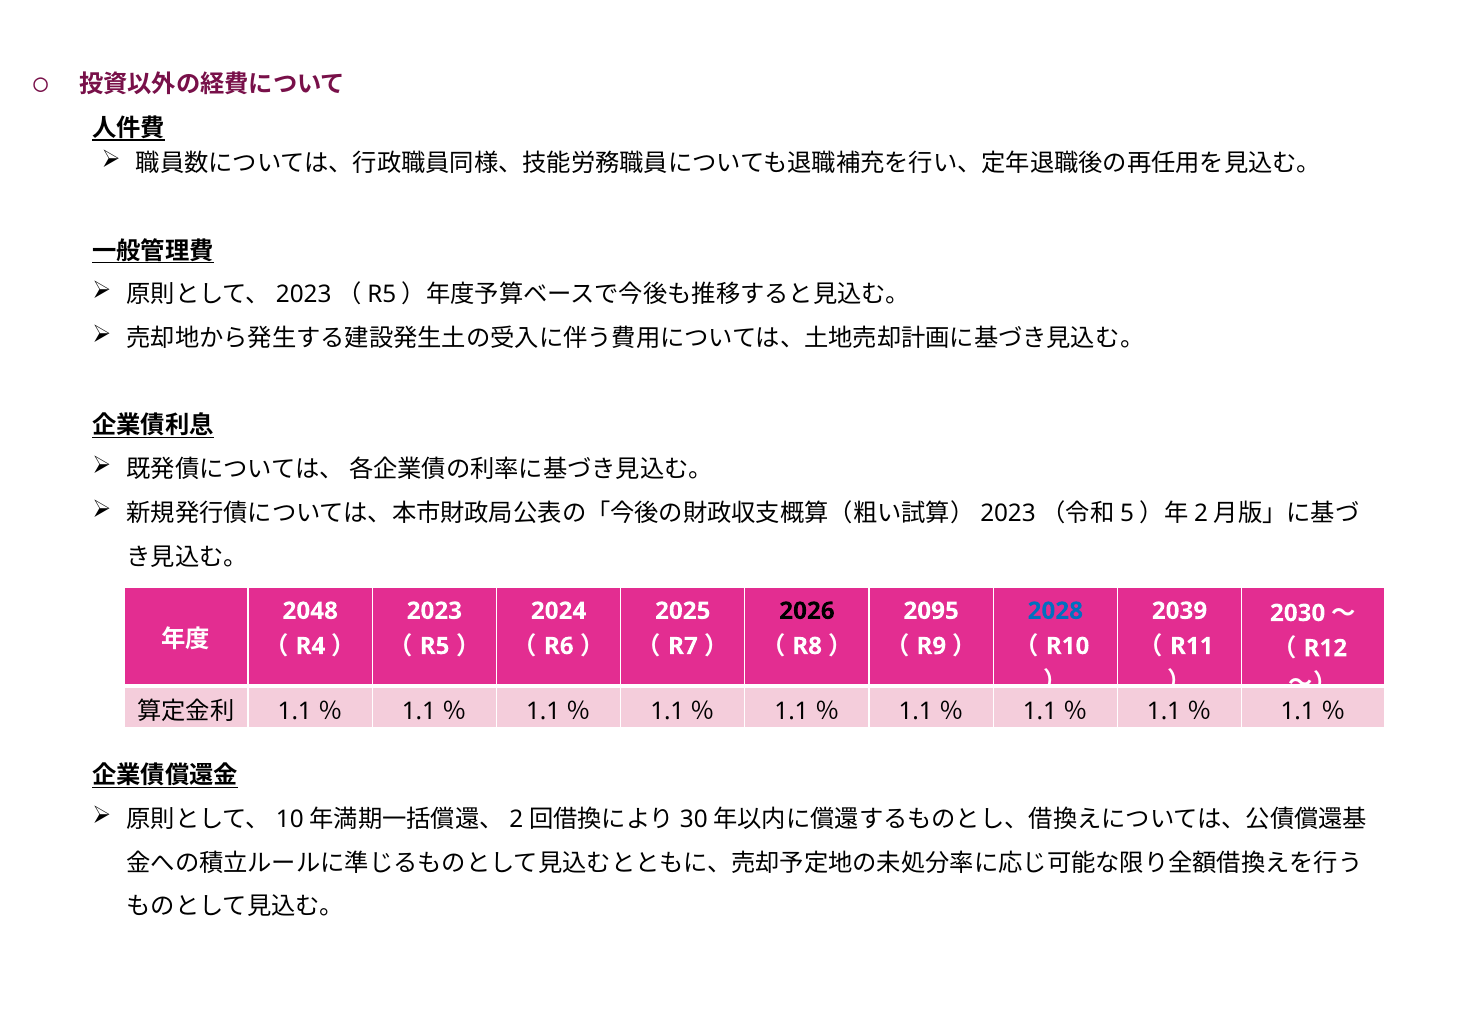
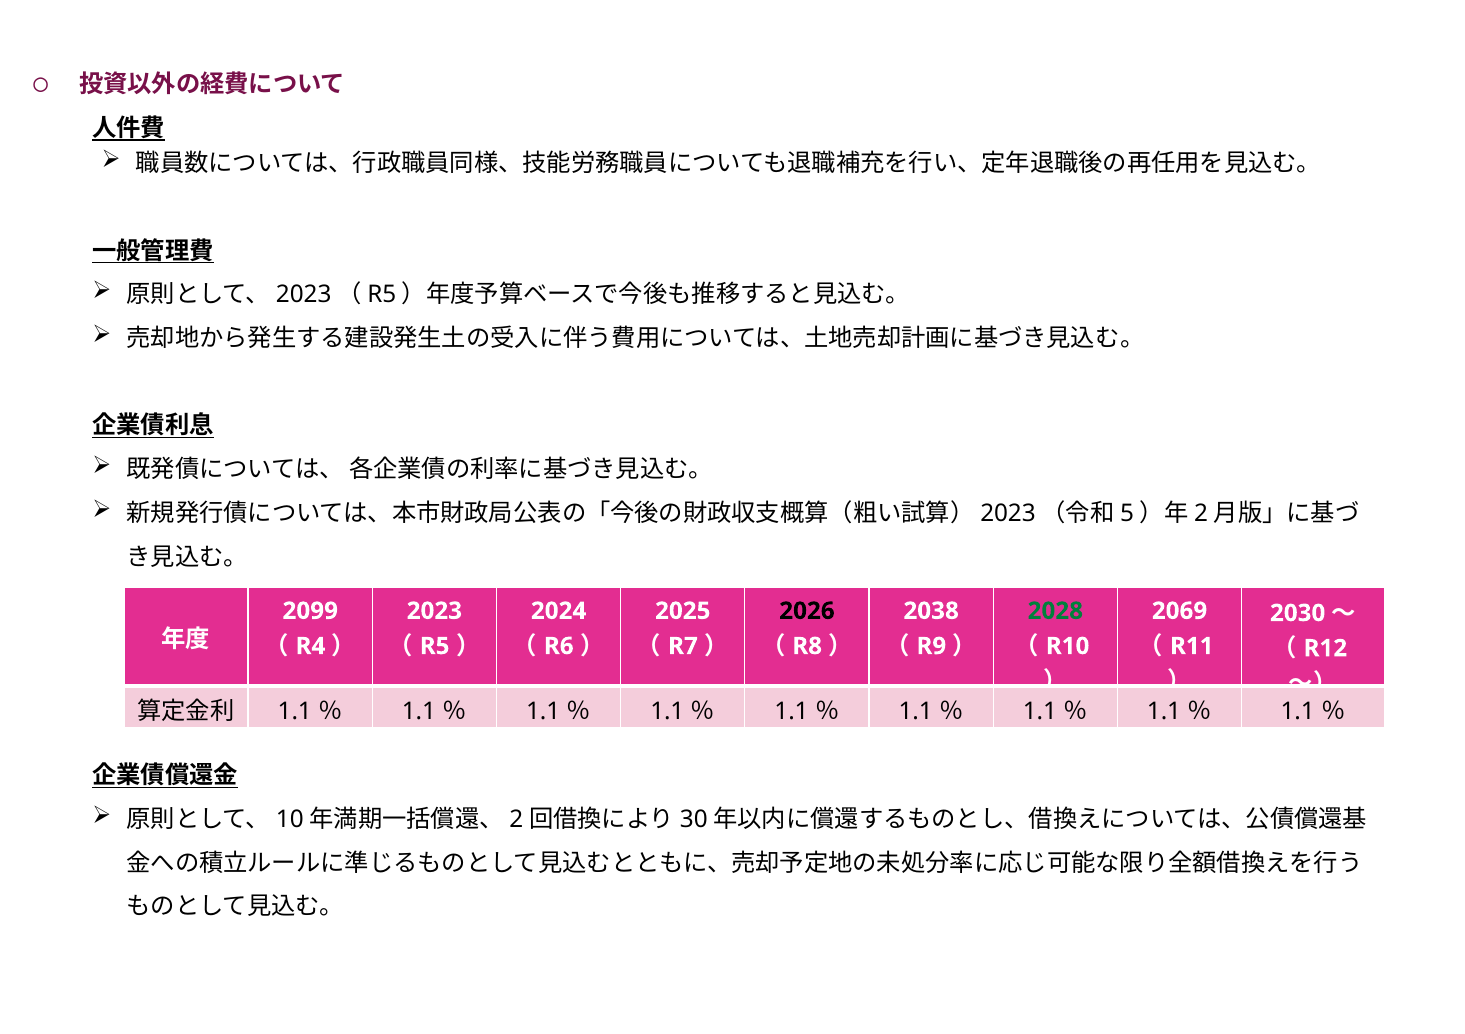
2048: 2048 -> 2099 (310, 611)
2095: 2095 -> 2038 (931, 611)
2028 colour: blue -> green (1055, 611)
2039: 2039 -> 2069 (1180, 611)
